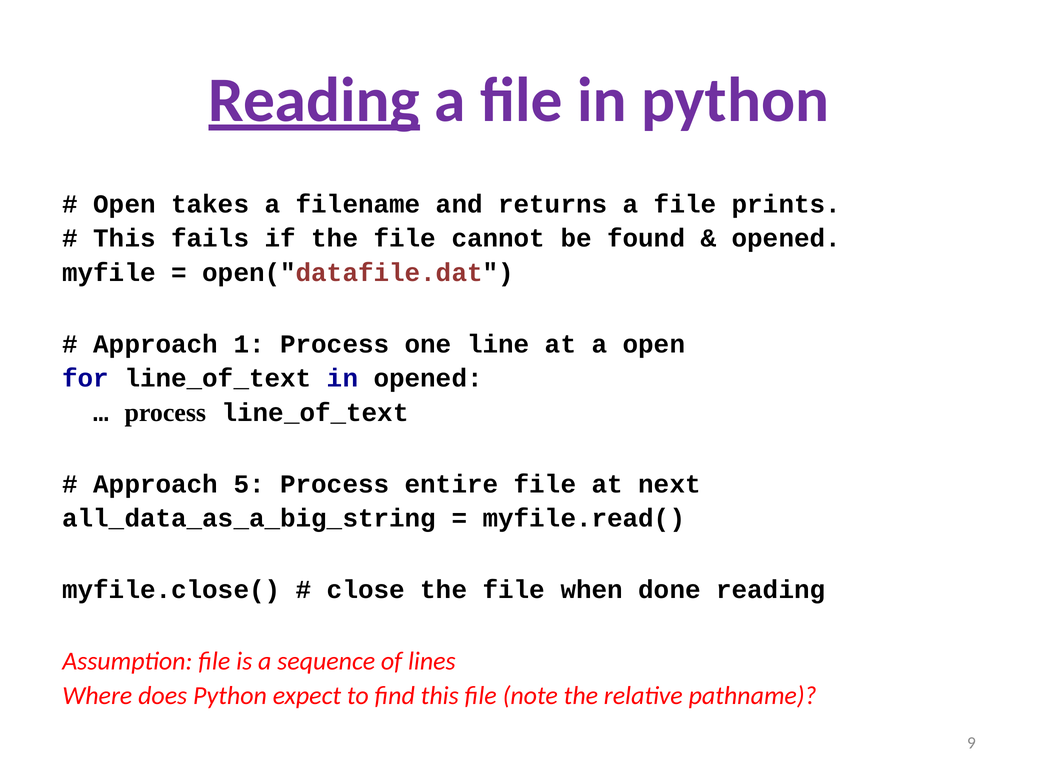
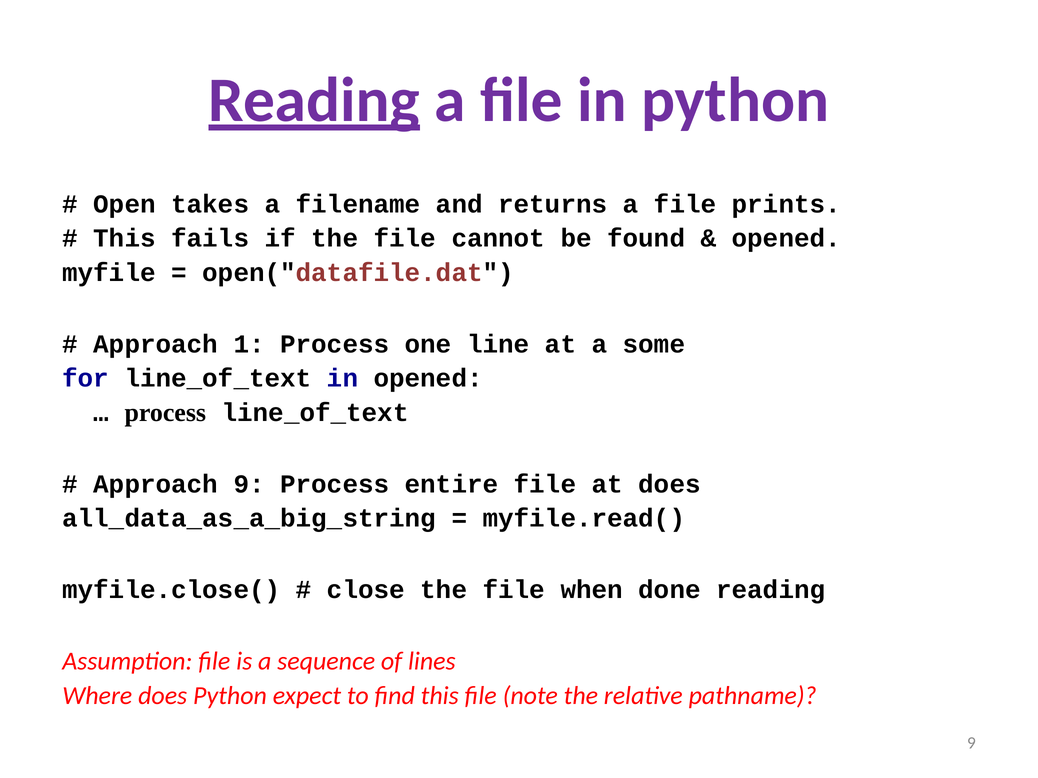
a open: open -> some (654, 344)
Approach 5: 5 -> 9 (249, 484)
at next: next -> does (670, 484)
